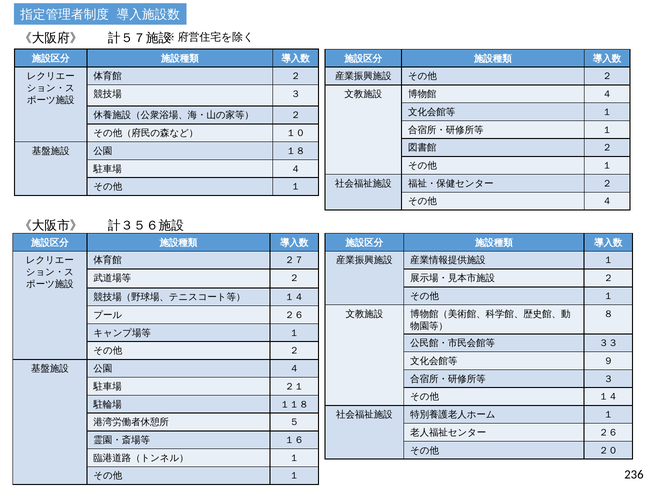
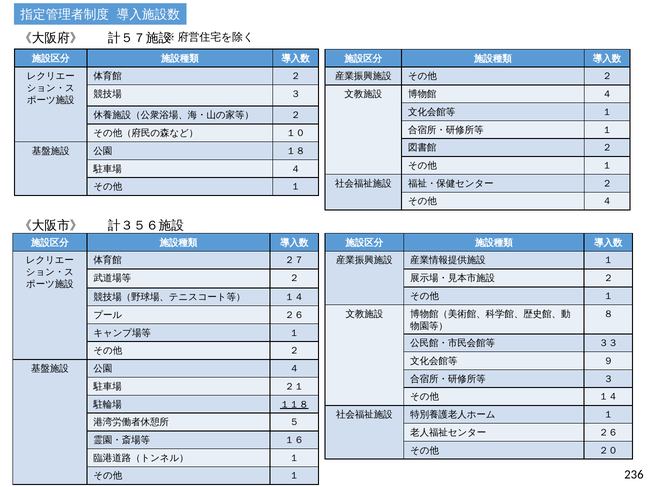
１１８ underline: none -> present (294, 405)
